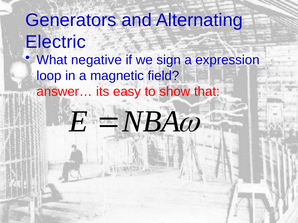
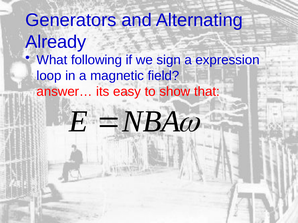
Electric: Electric -> Already (56, 42)
negative: negative -> following (97, 60)
